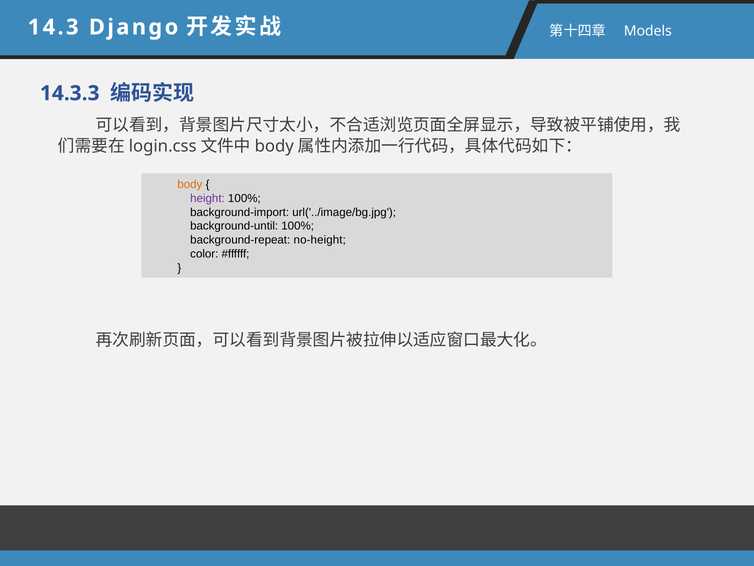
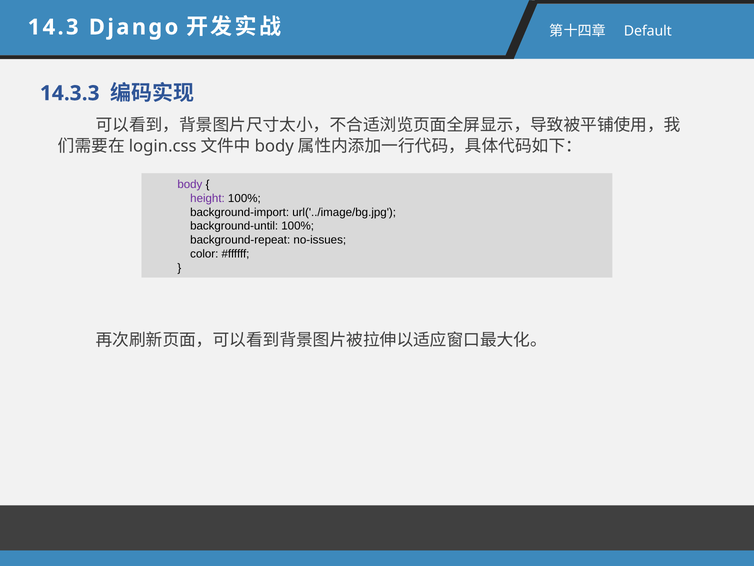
Models: Models -> Default (648, 31)
body colour: orange -> purple (190, 184)
no-height: no-height -> no-issues (320, 240)
